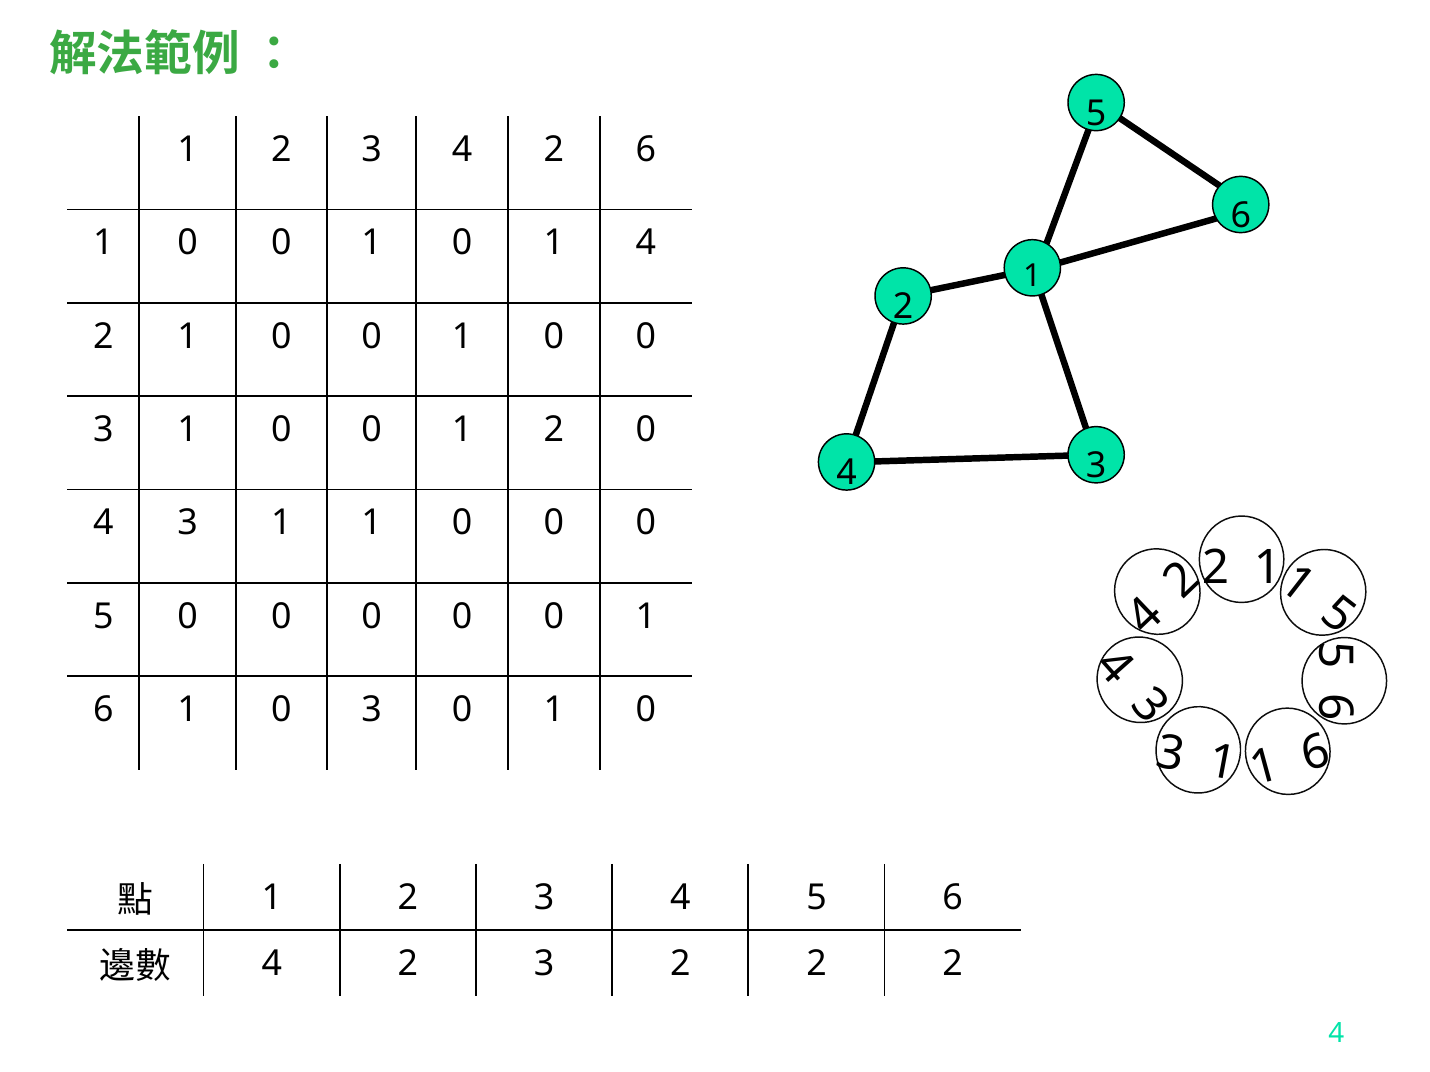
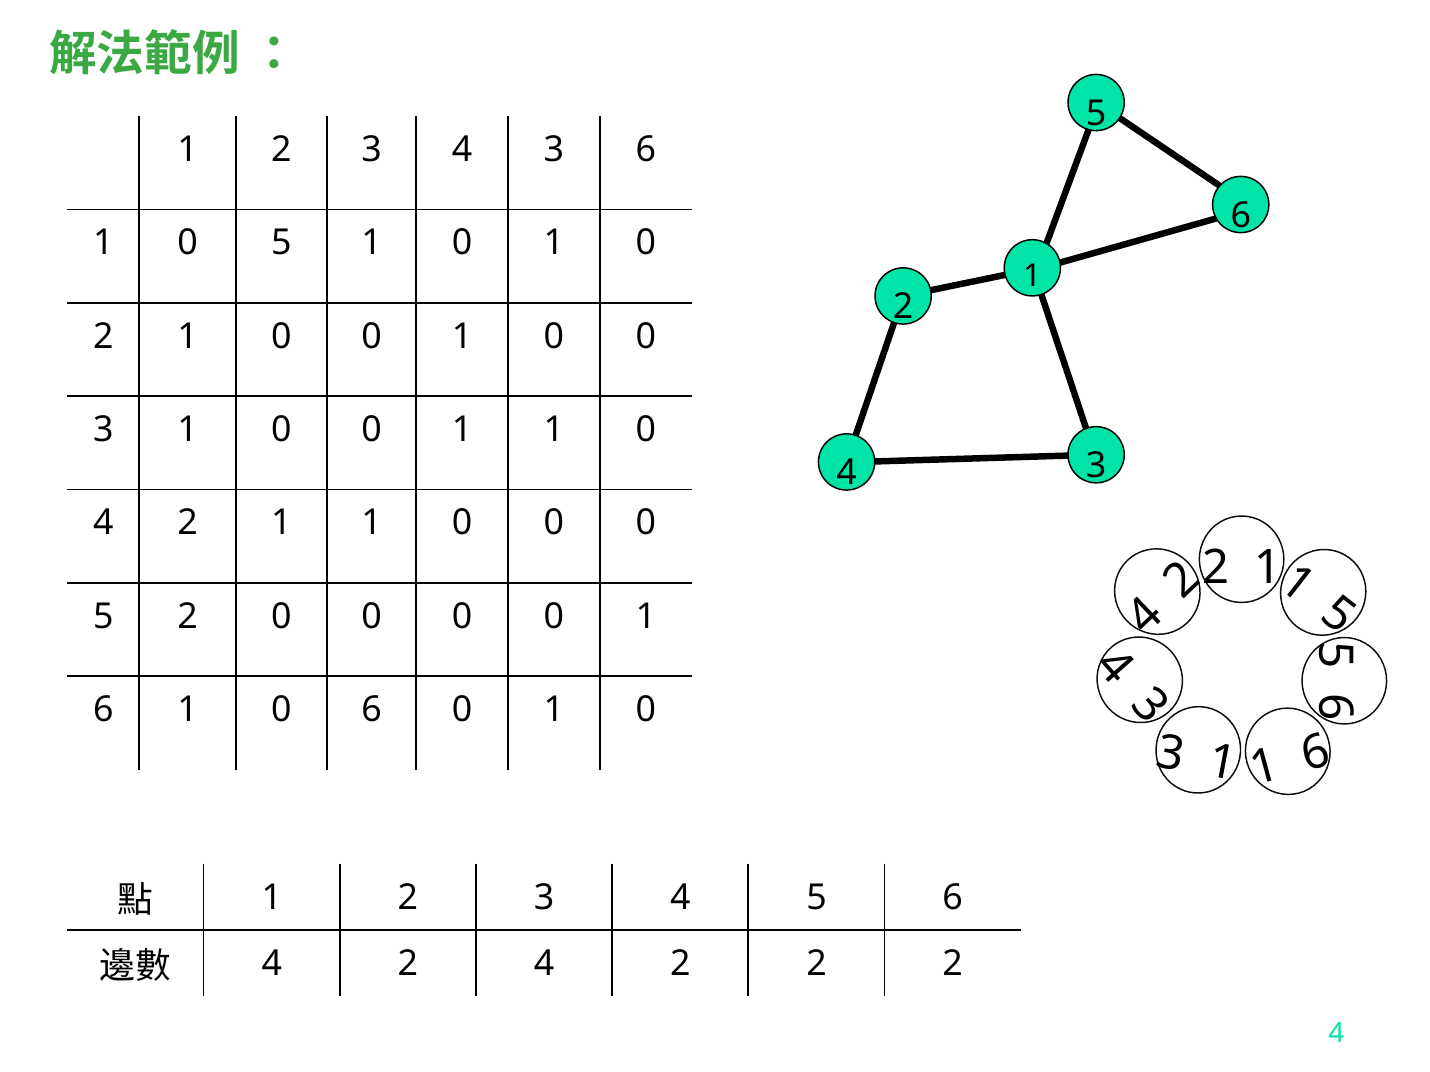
2 3 4 2: 2 -> 3 (554, 150)
0: 0 -> 5 (281, 243)
1 0 1 4: 4 -> 0 (646, 243)
0 1 2: 2 -> 1 (554, 430)
3: 3 -> 2 (188, 523)
5 0: 0 -> 2 (188, 617)
6 1 0 3: 3 -> 6 (372, 710)
4 2 3: 3 -> 4 (544, 964)
